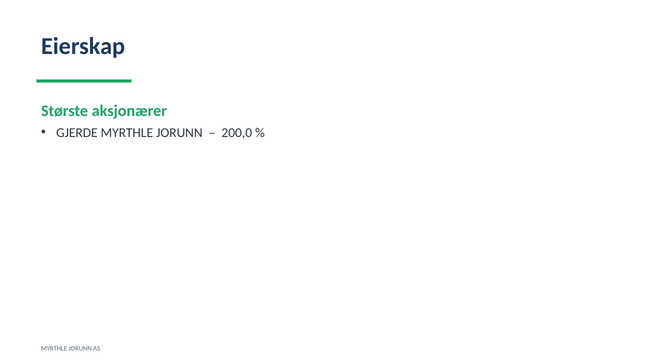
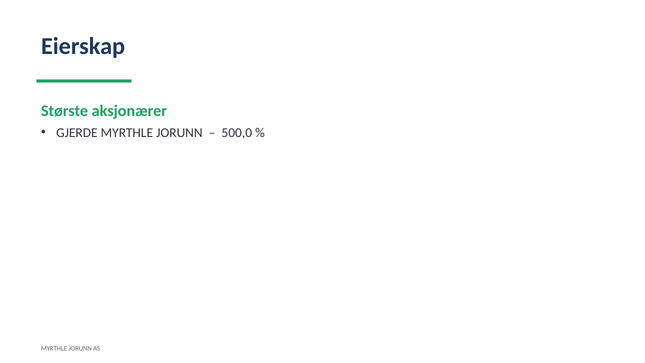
200,0: 200,0 -> 500,0 (237, 133)
